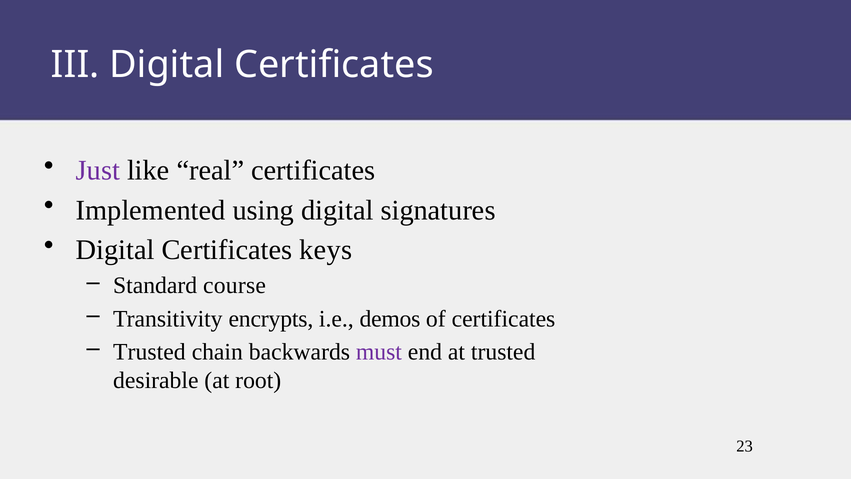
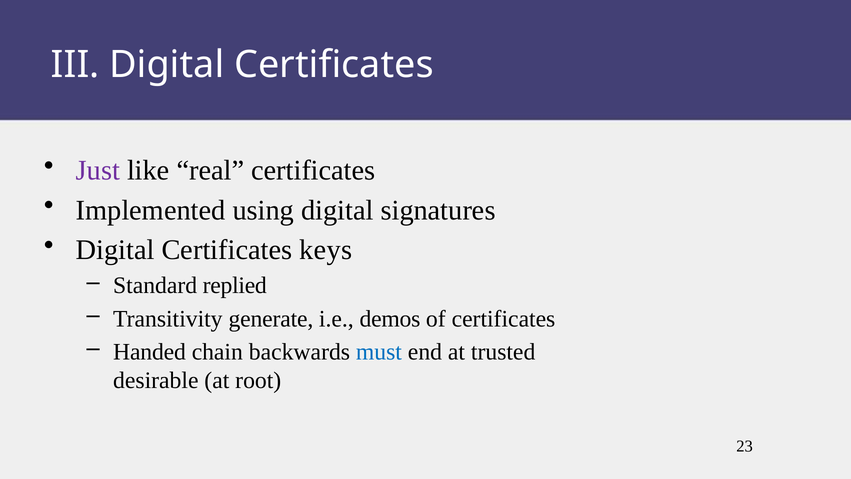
course: course -> replied (235, 285)
encrypts: encrypts -> generate (271, 319)
Trusted: Trusted -> Handed (149, 352)
must colour: purple -> blue (379, 352)
